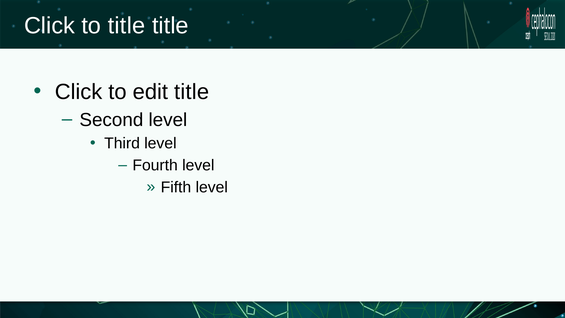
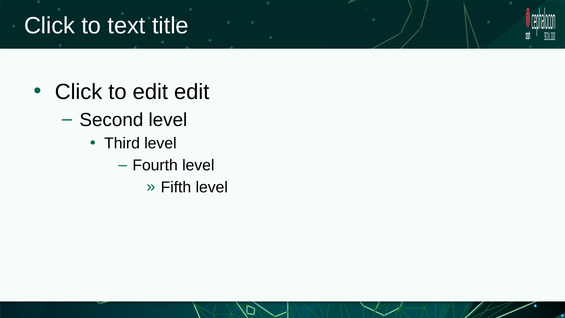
to title: title -> text (127, 26)
edit title: title -> edit (192, 92)
